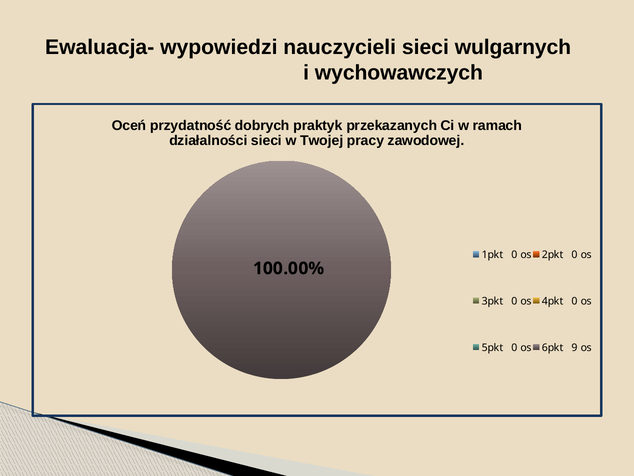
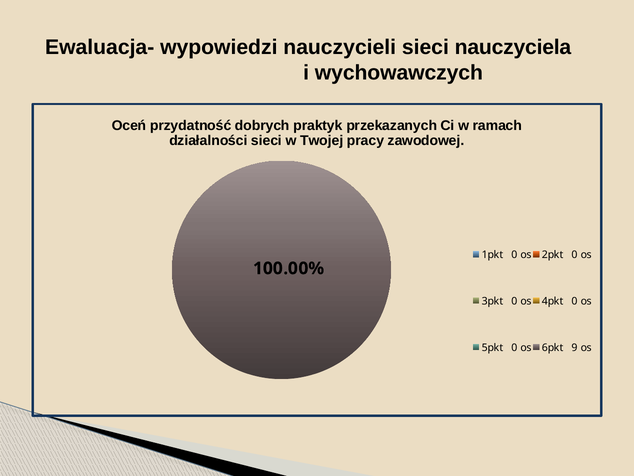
wulgarnych: wulgarnych -> nauczyciela (513, 47)
